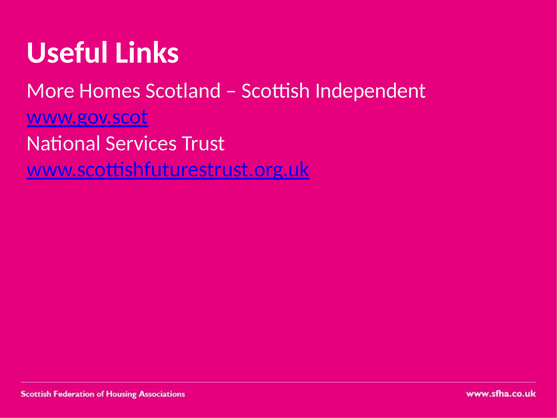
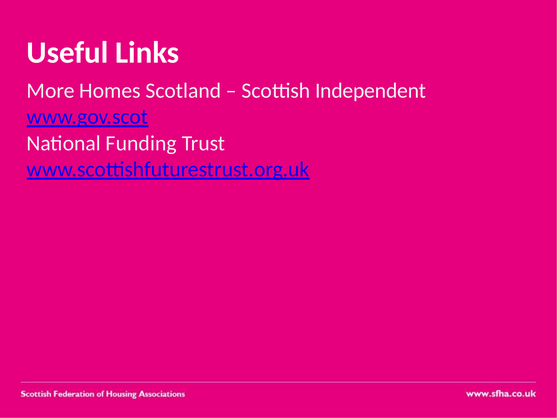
Services: Services -> Funding (141, 143)
